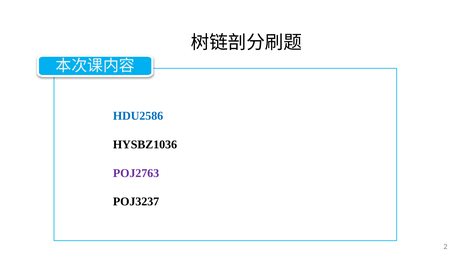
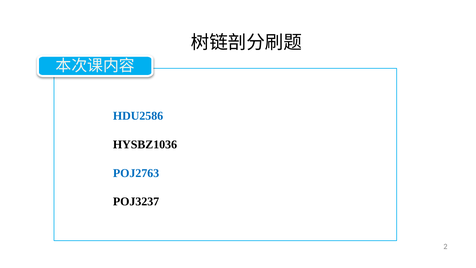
POJ2763 colour: purple -> blue (136, 173)
